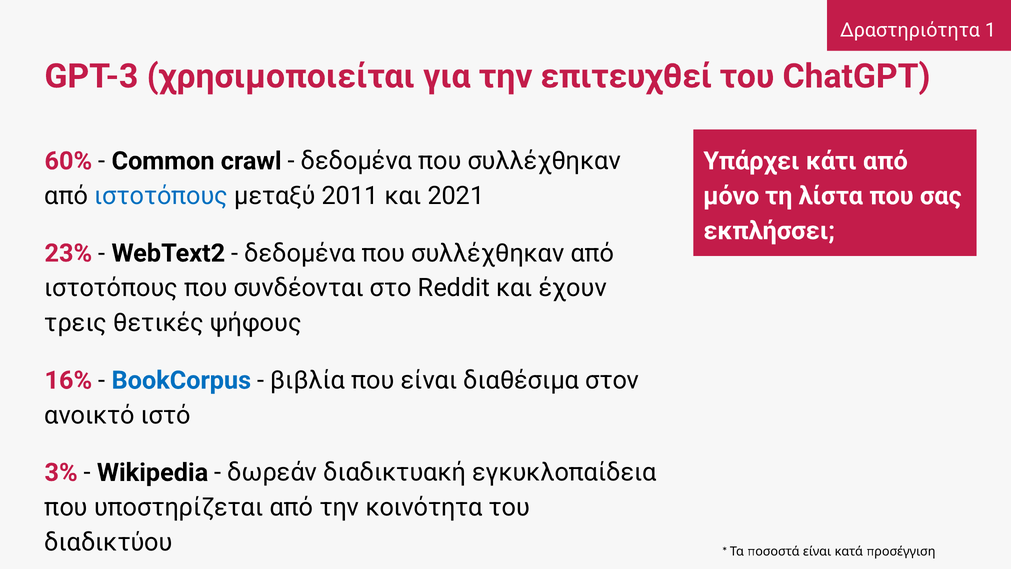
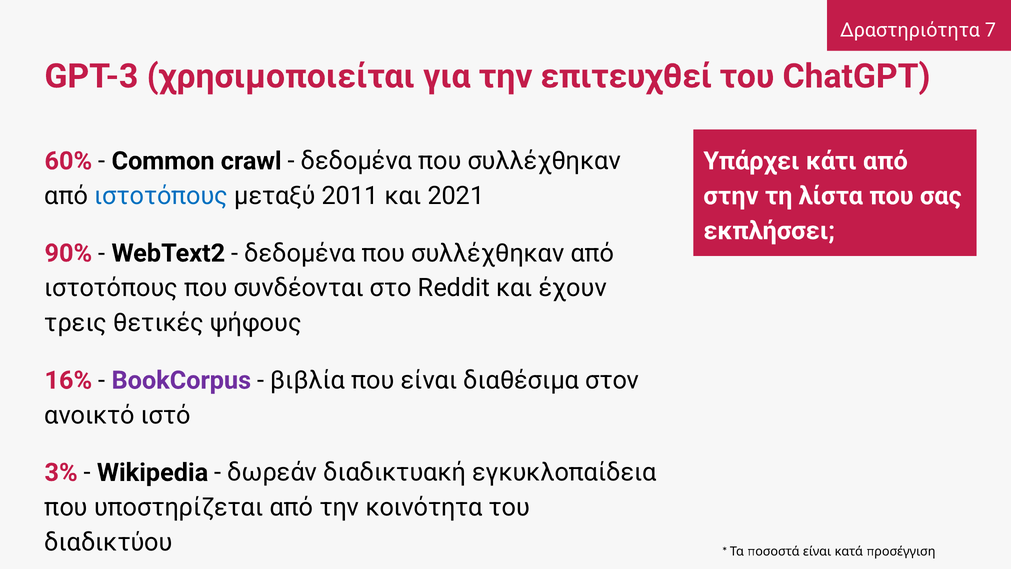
1: 1 -> 7 (990, 30)
μόνο: μόνο -> στην (731, 196)
23%: 23% -> 90% (68, 253)
BookCorpus colour: blue -> purple (181, 380)
